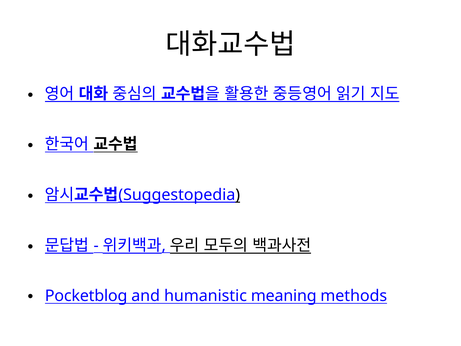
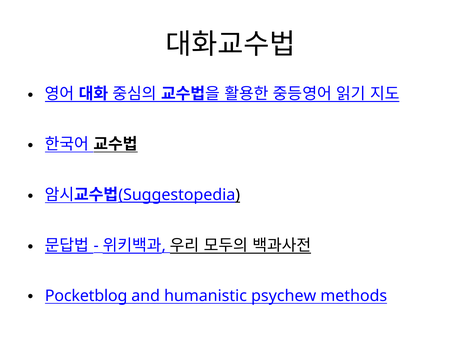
meaning: meaning -> psychew (284, 296)
